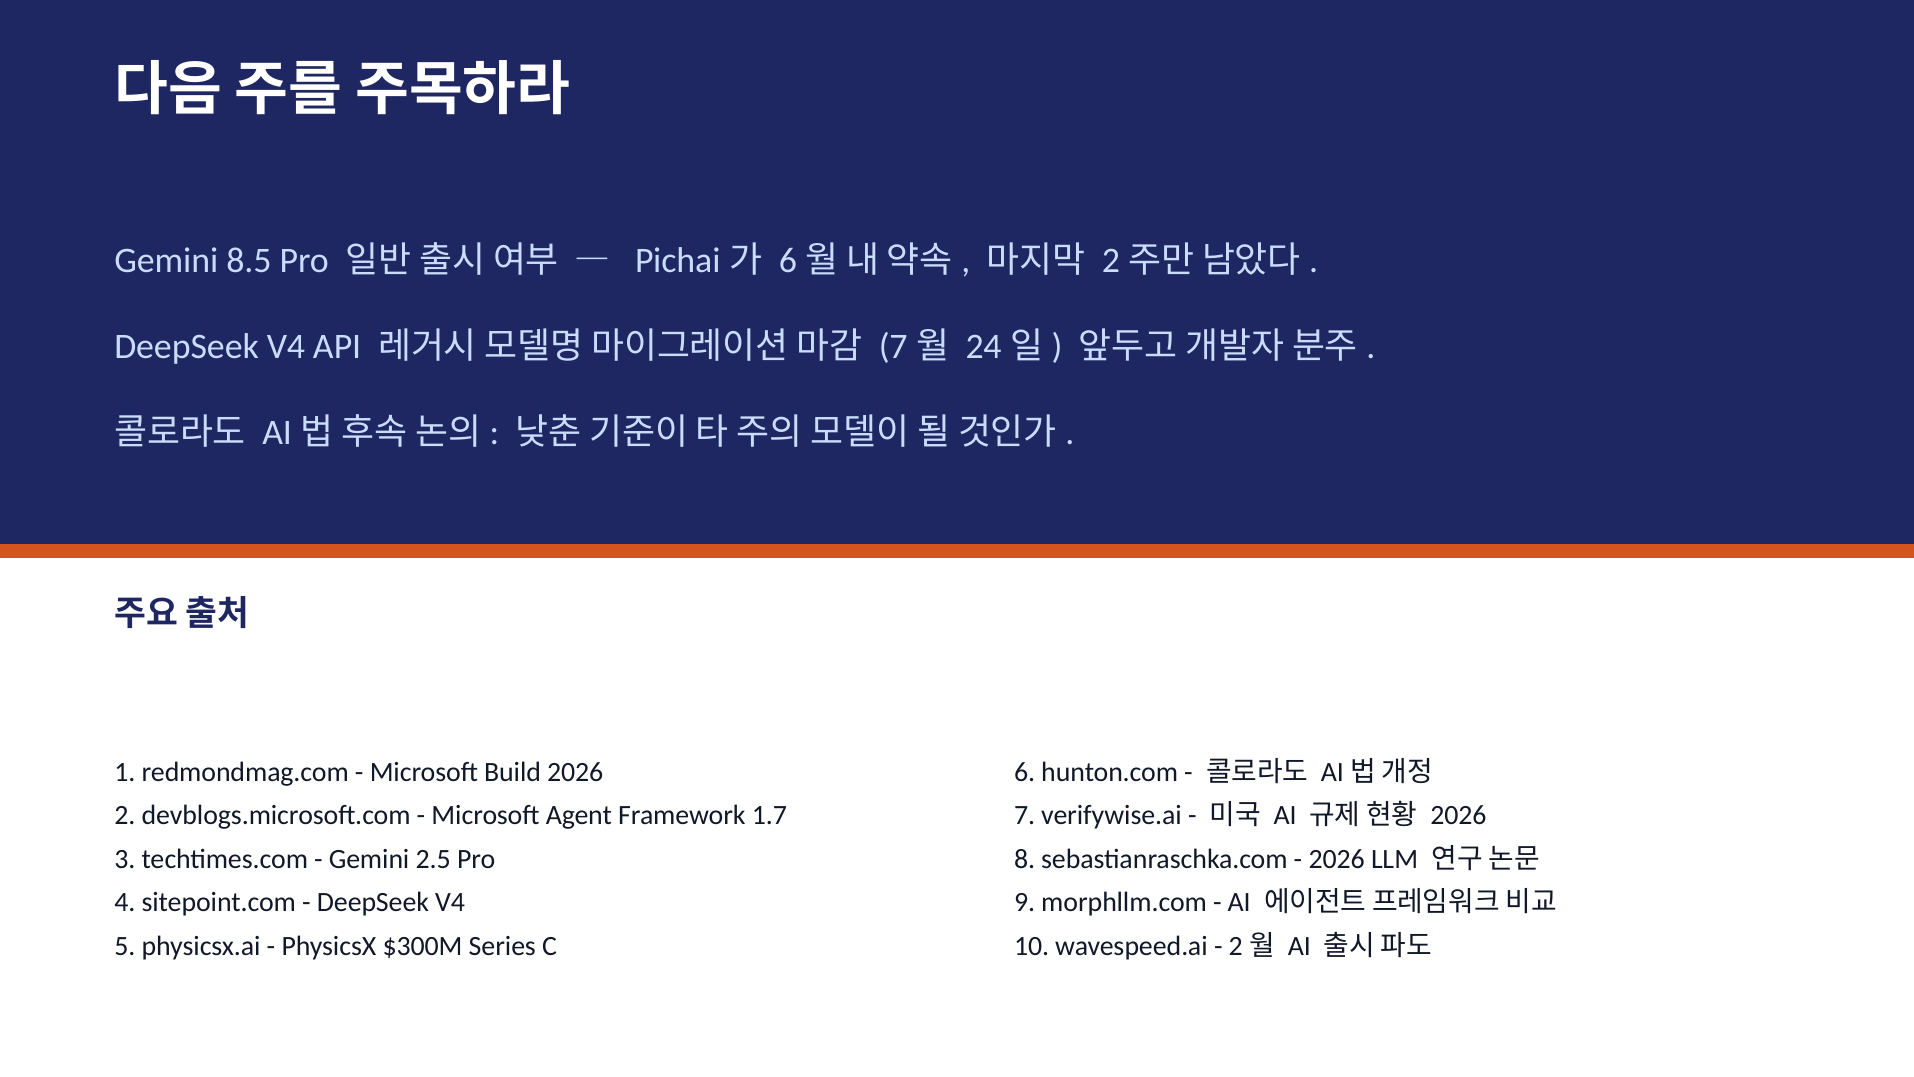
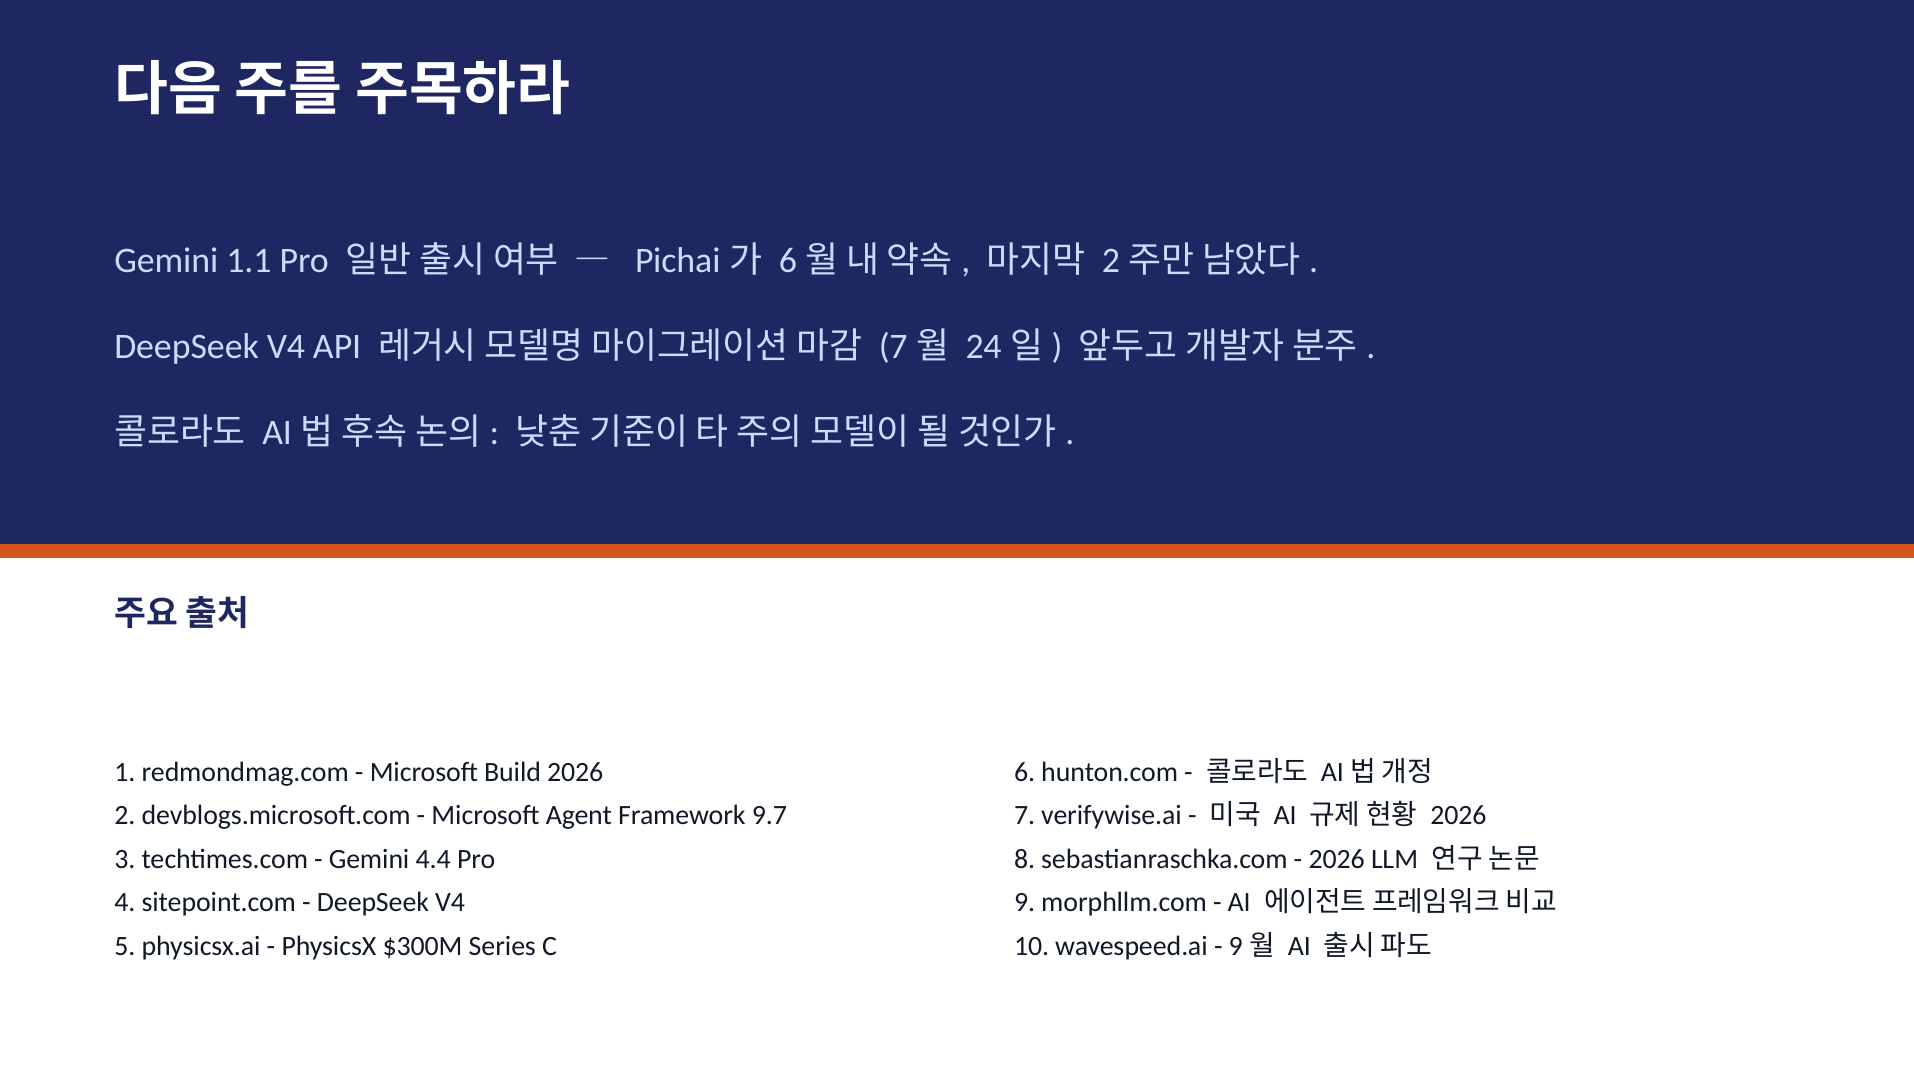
8.5: 8.5 -> 1.1 (249, 261)
1.7: 1.7 -> 9.7 (769, 815)
2.5: 2.5 -> 4.4 (433, 859)
2: 2 -> 9 (1236, 946)
